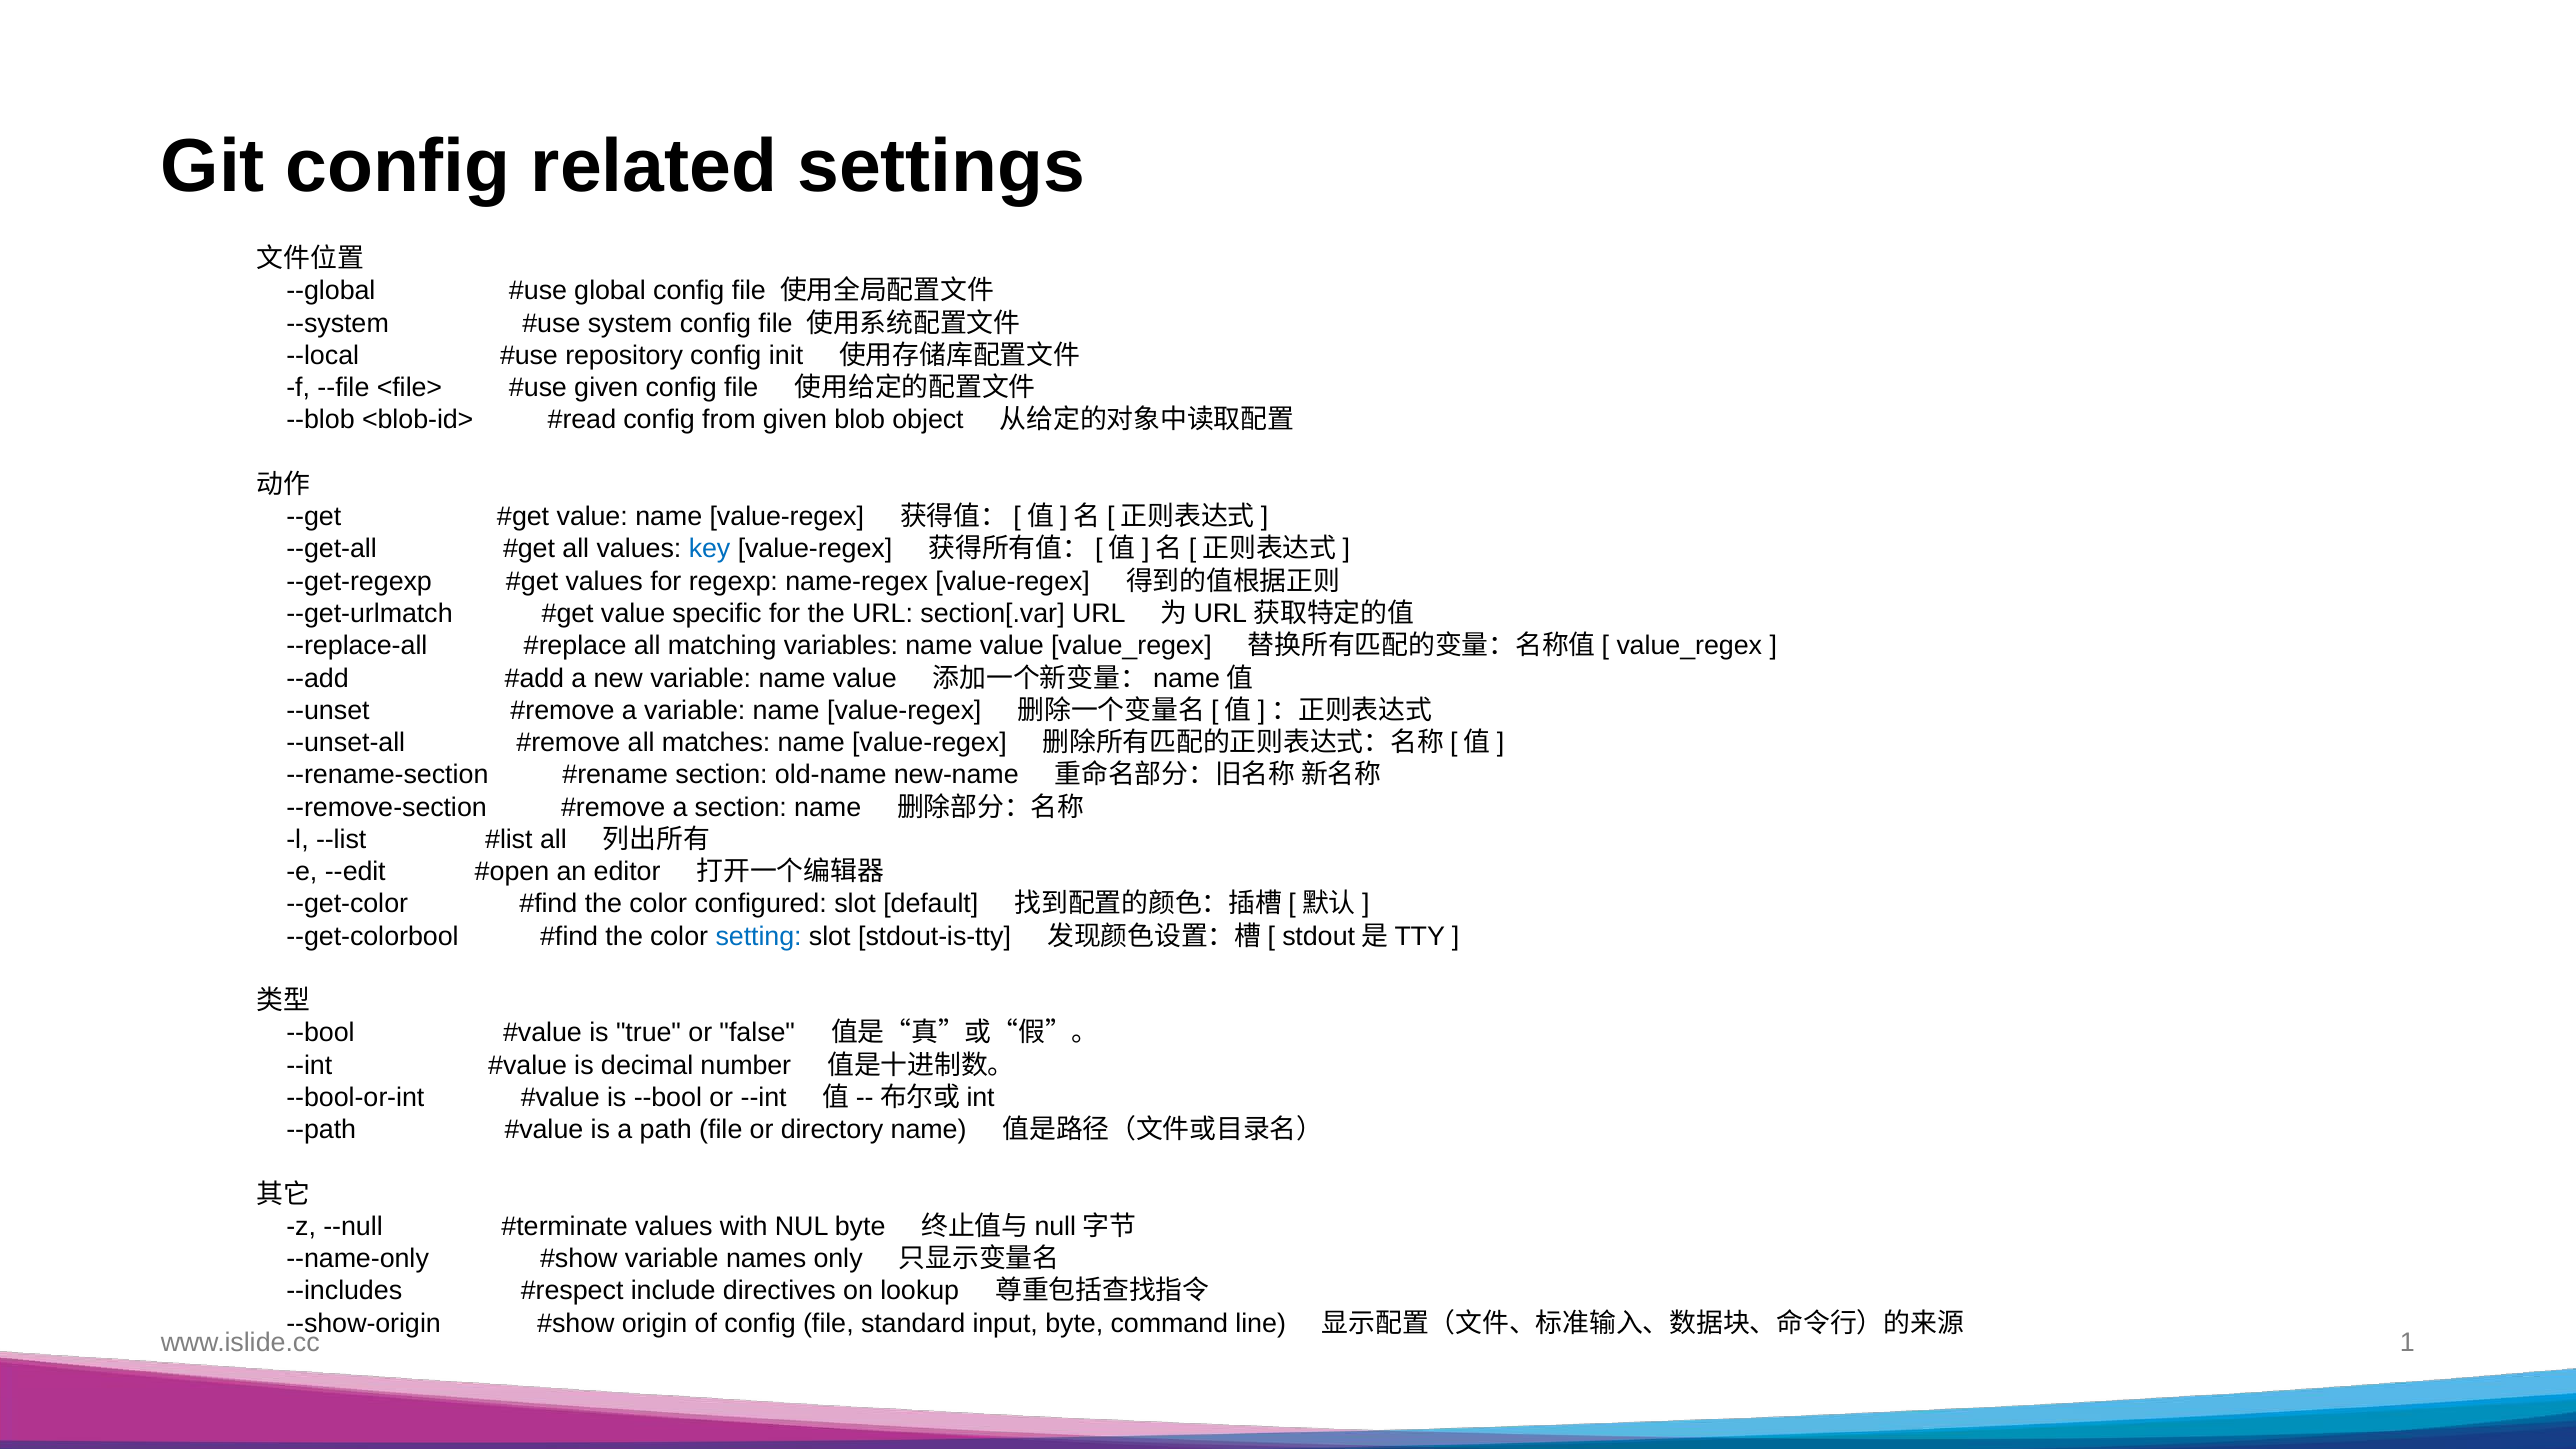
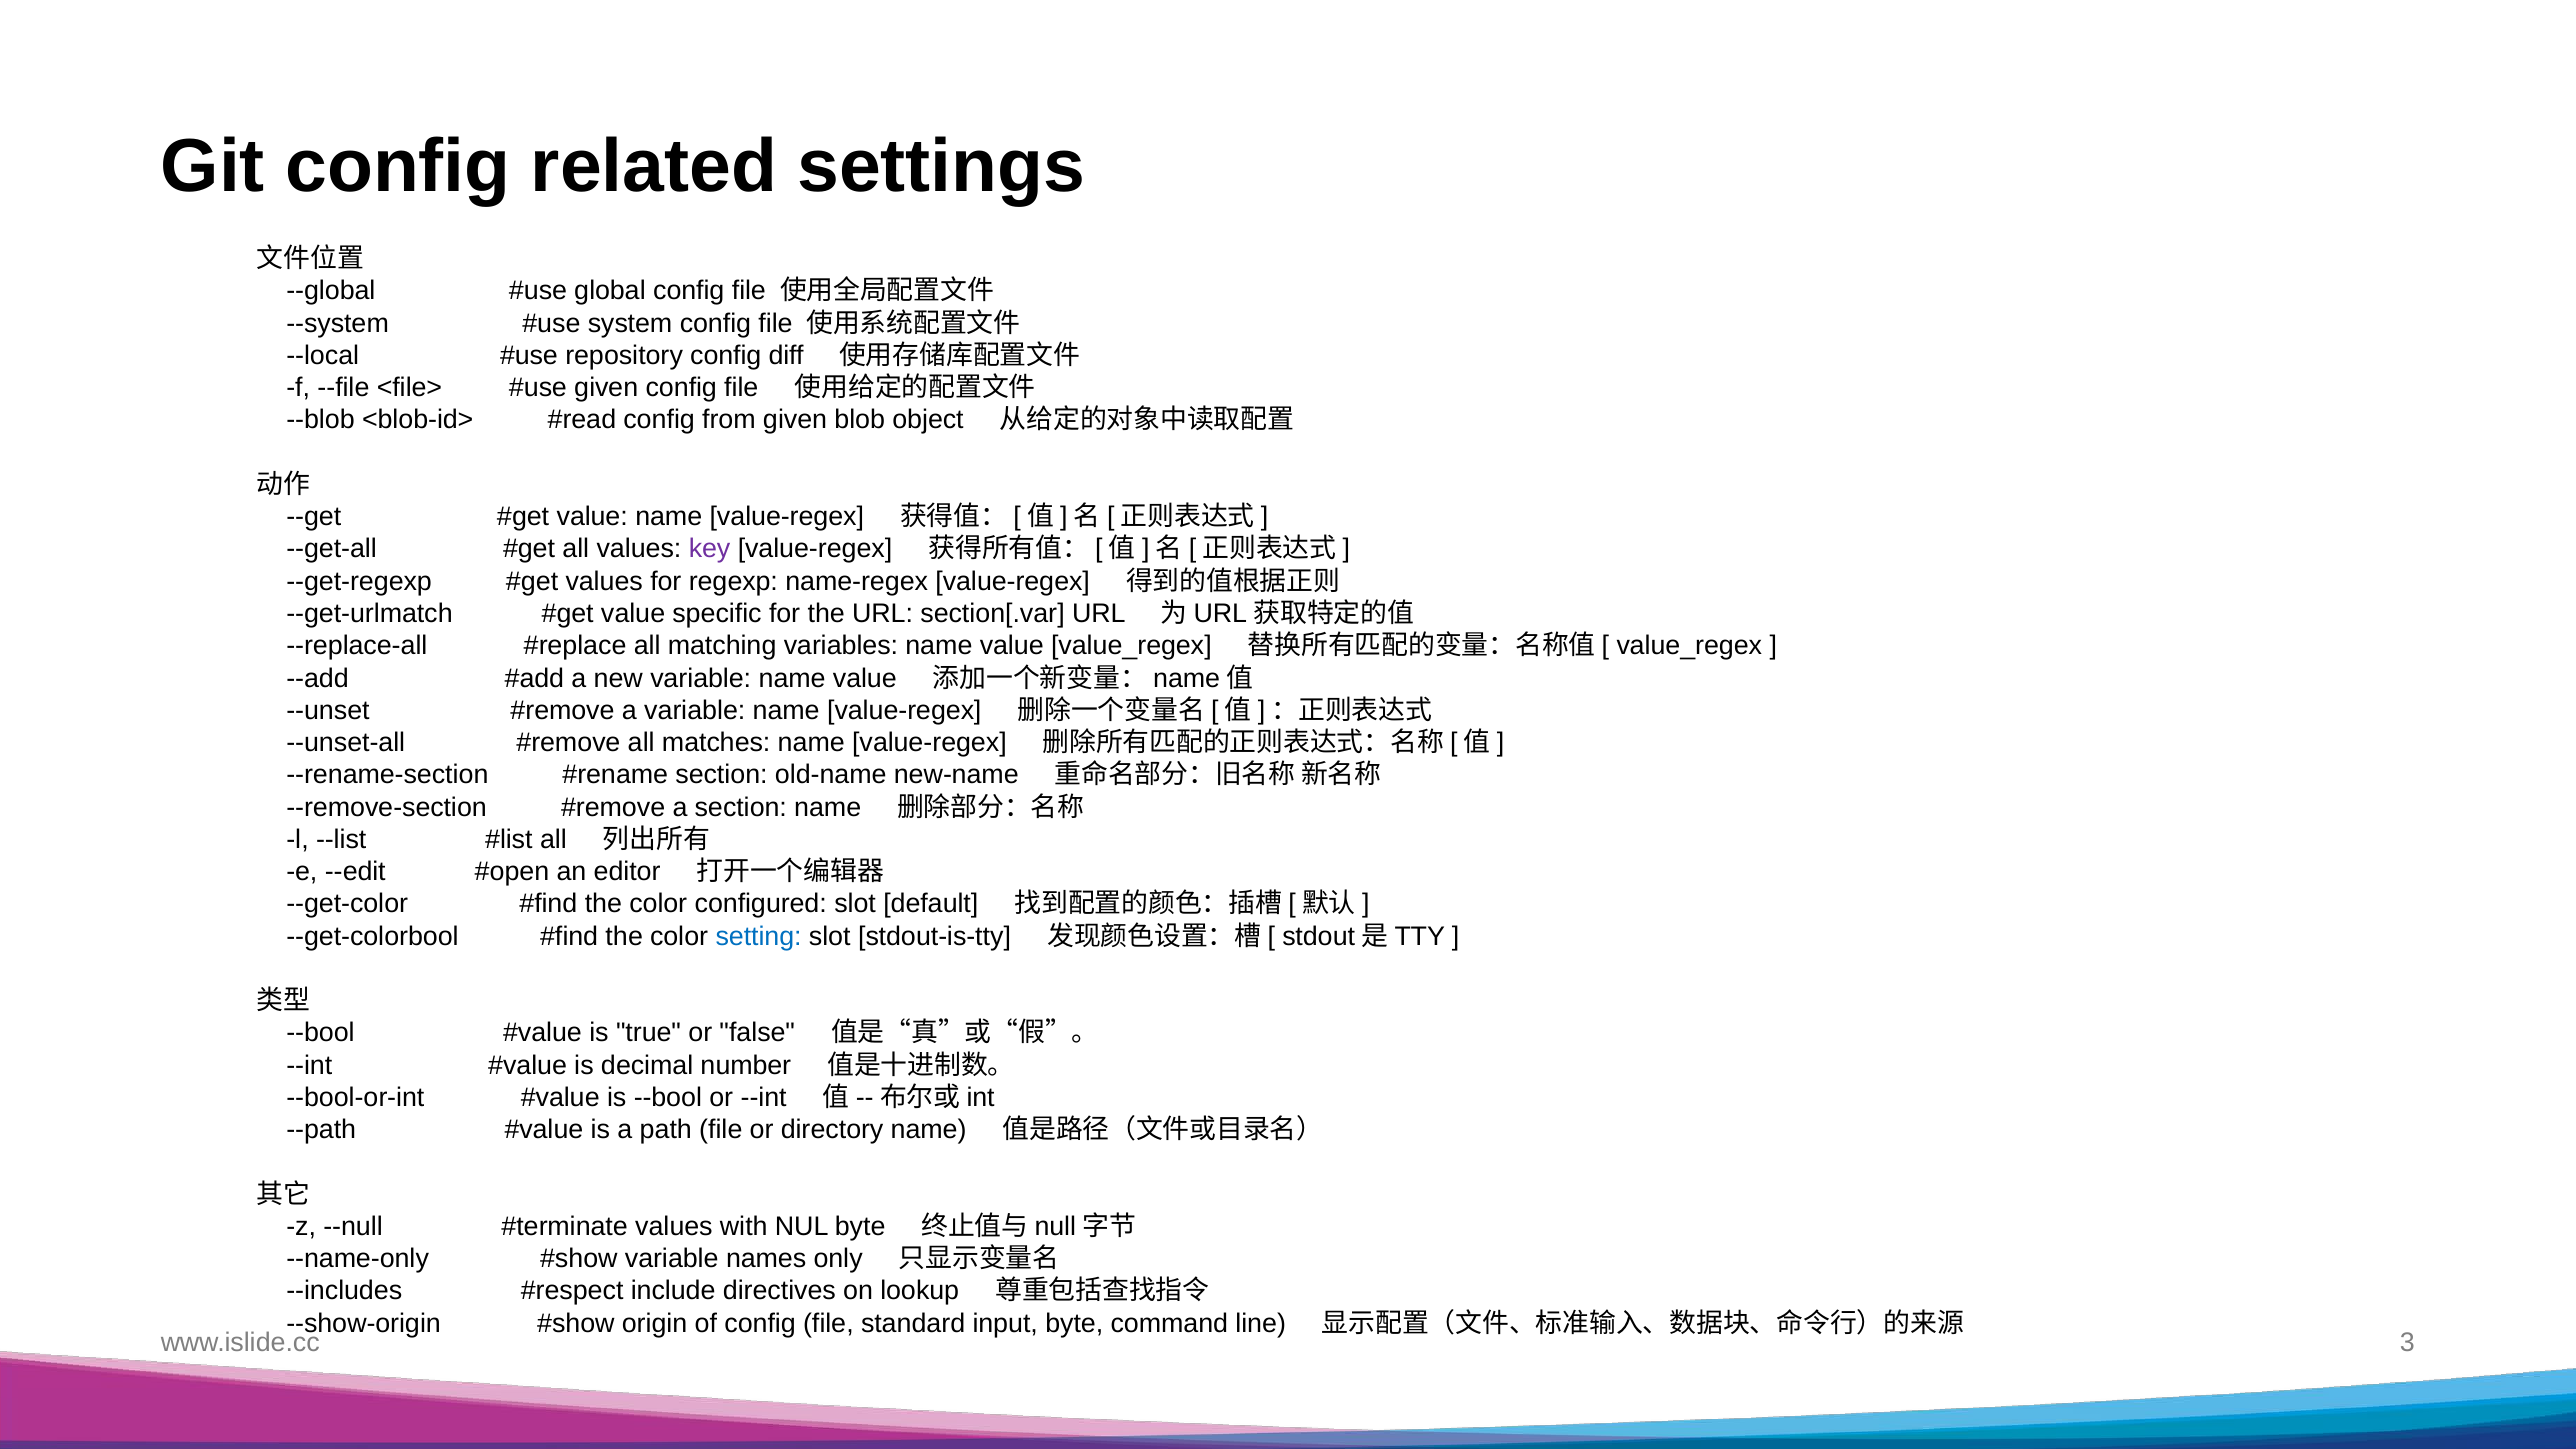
init: init -> diff (786, 356)
key colour: blue -> purple (710, 549)
1: 1 -> 3 (2407, 1342)
